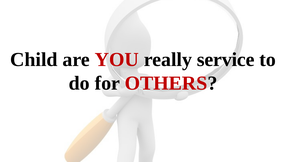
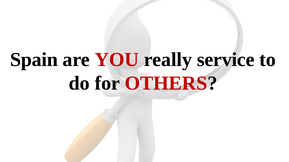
Child: Child -> Spain (34, 60)
